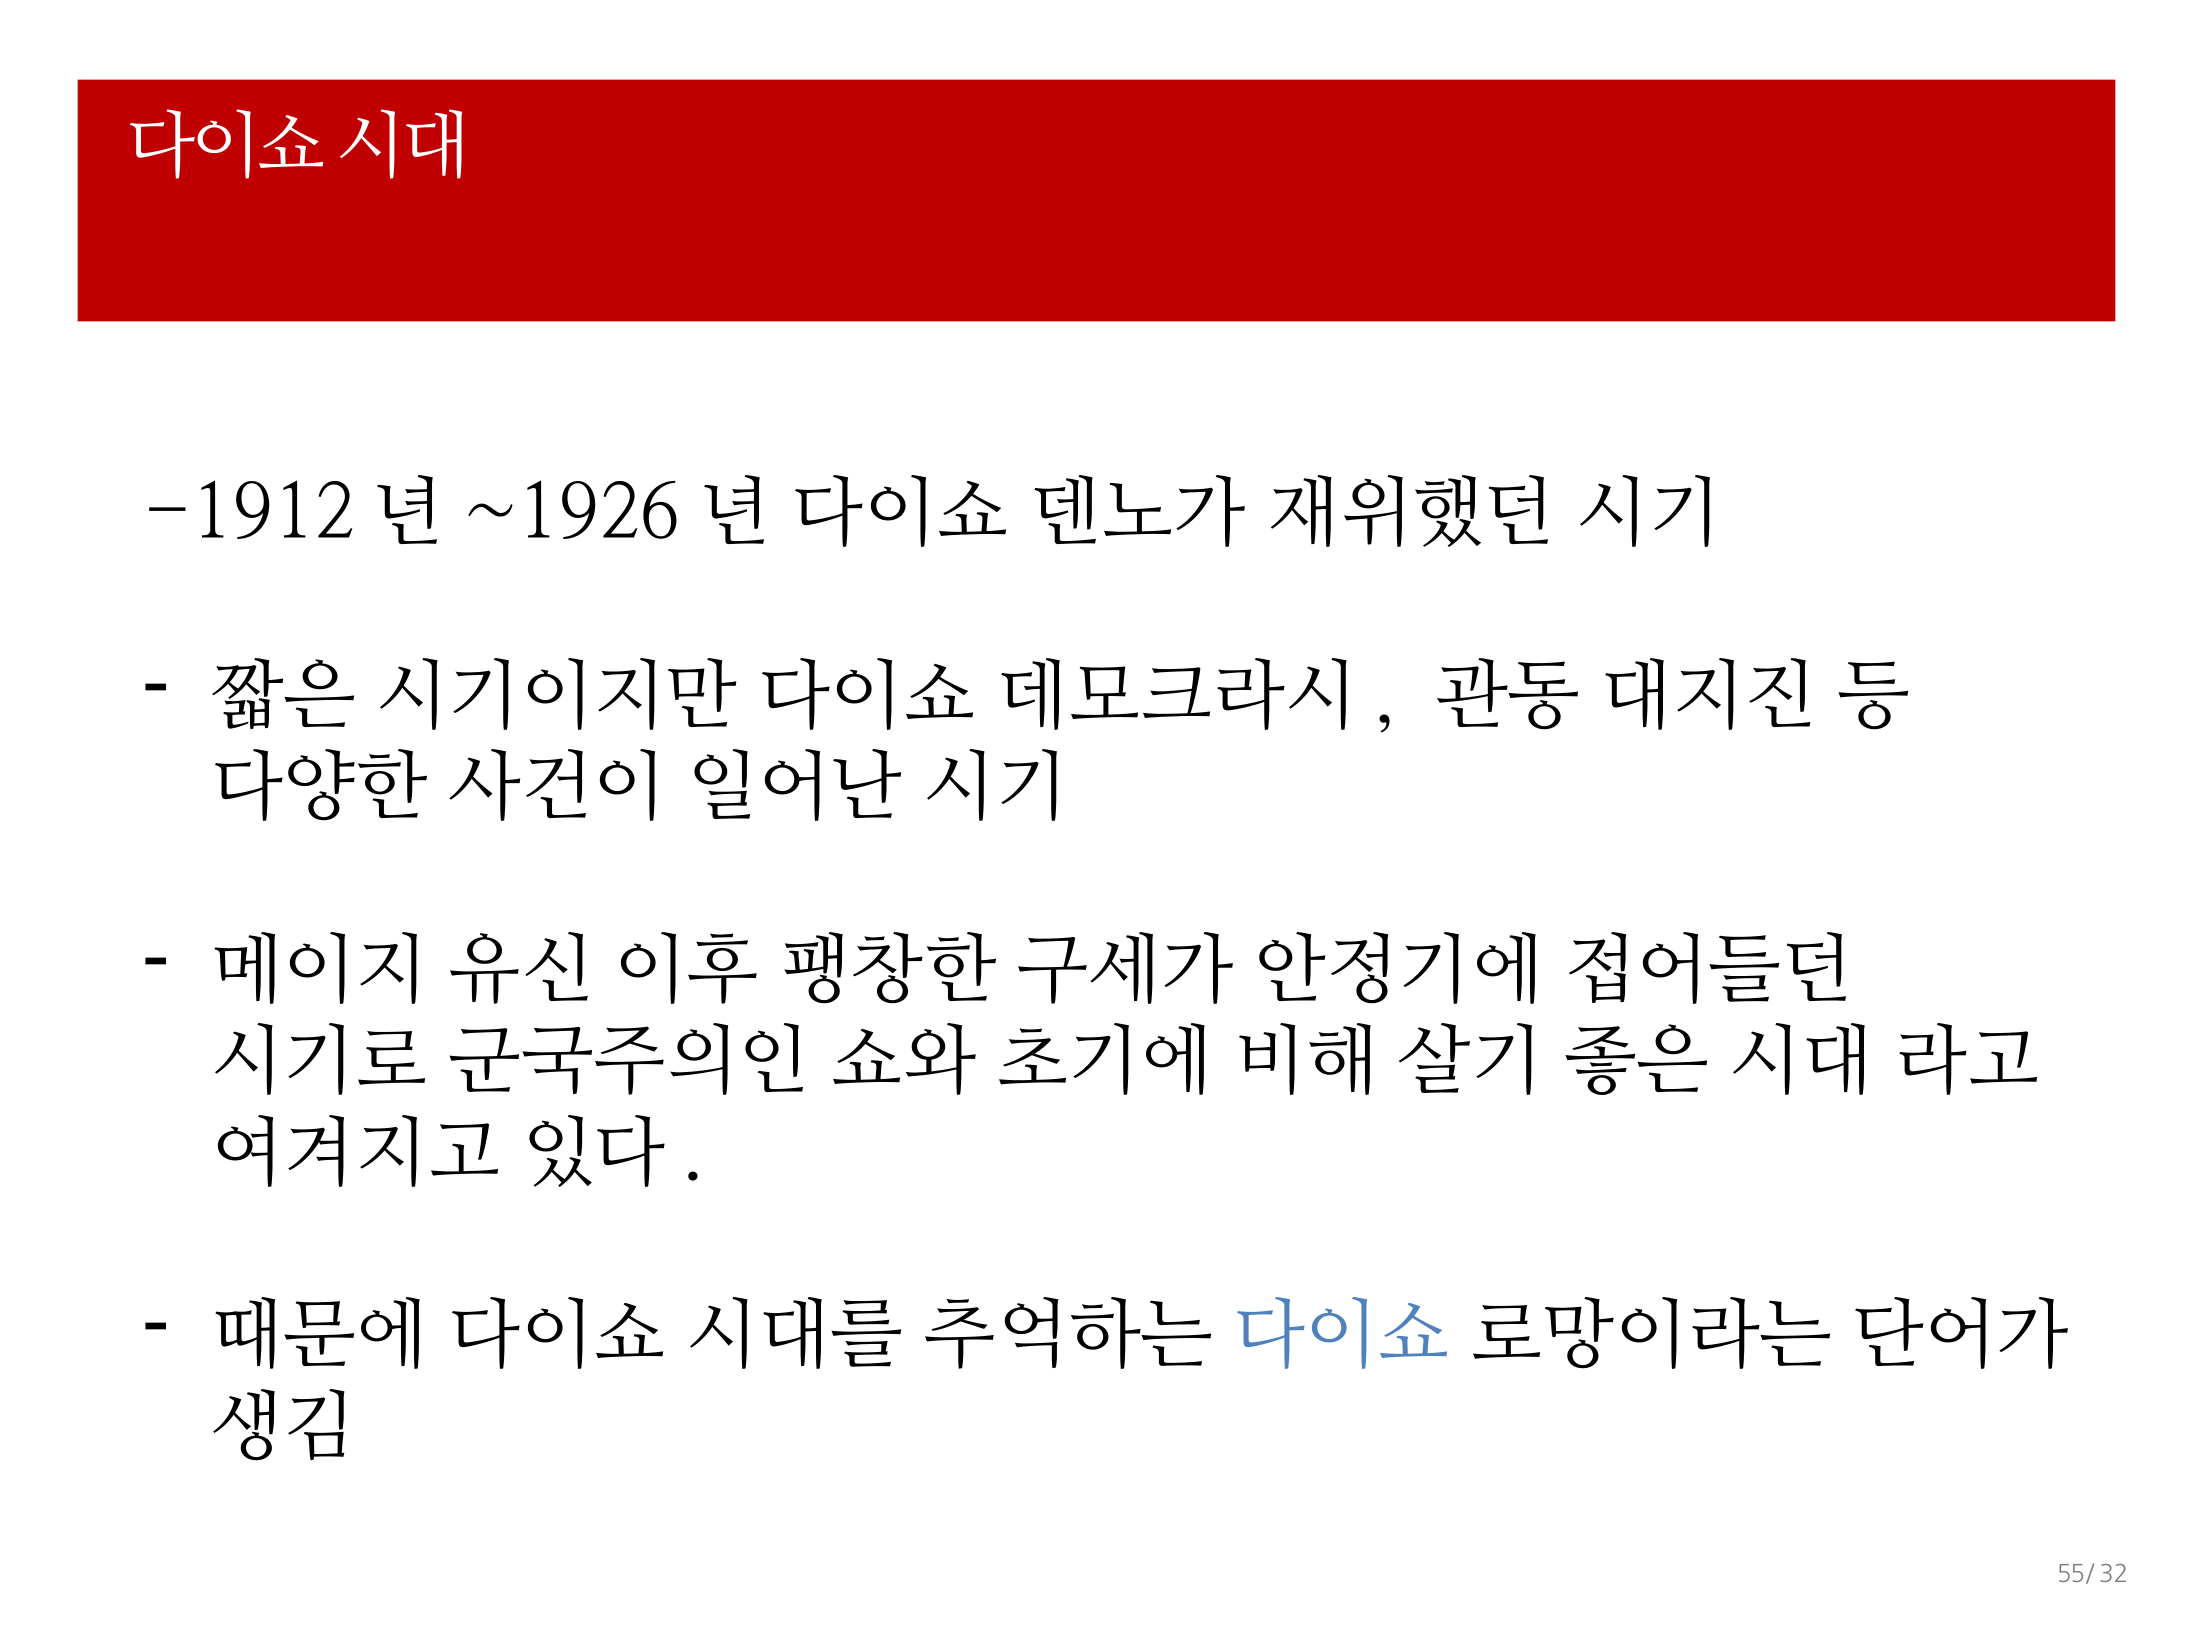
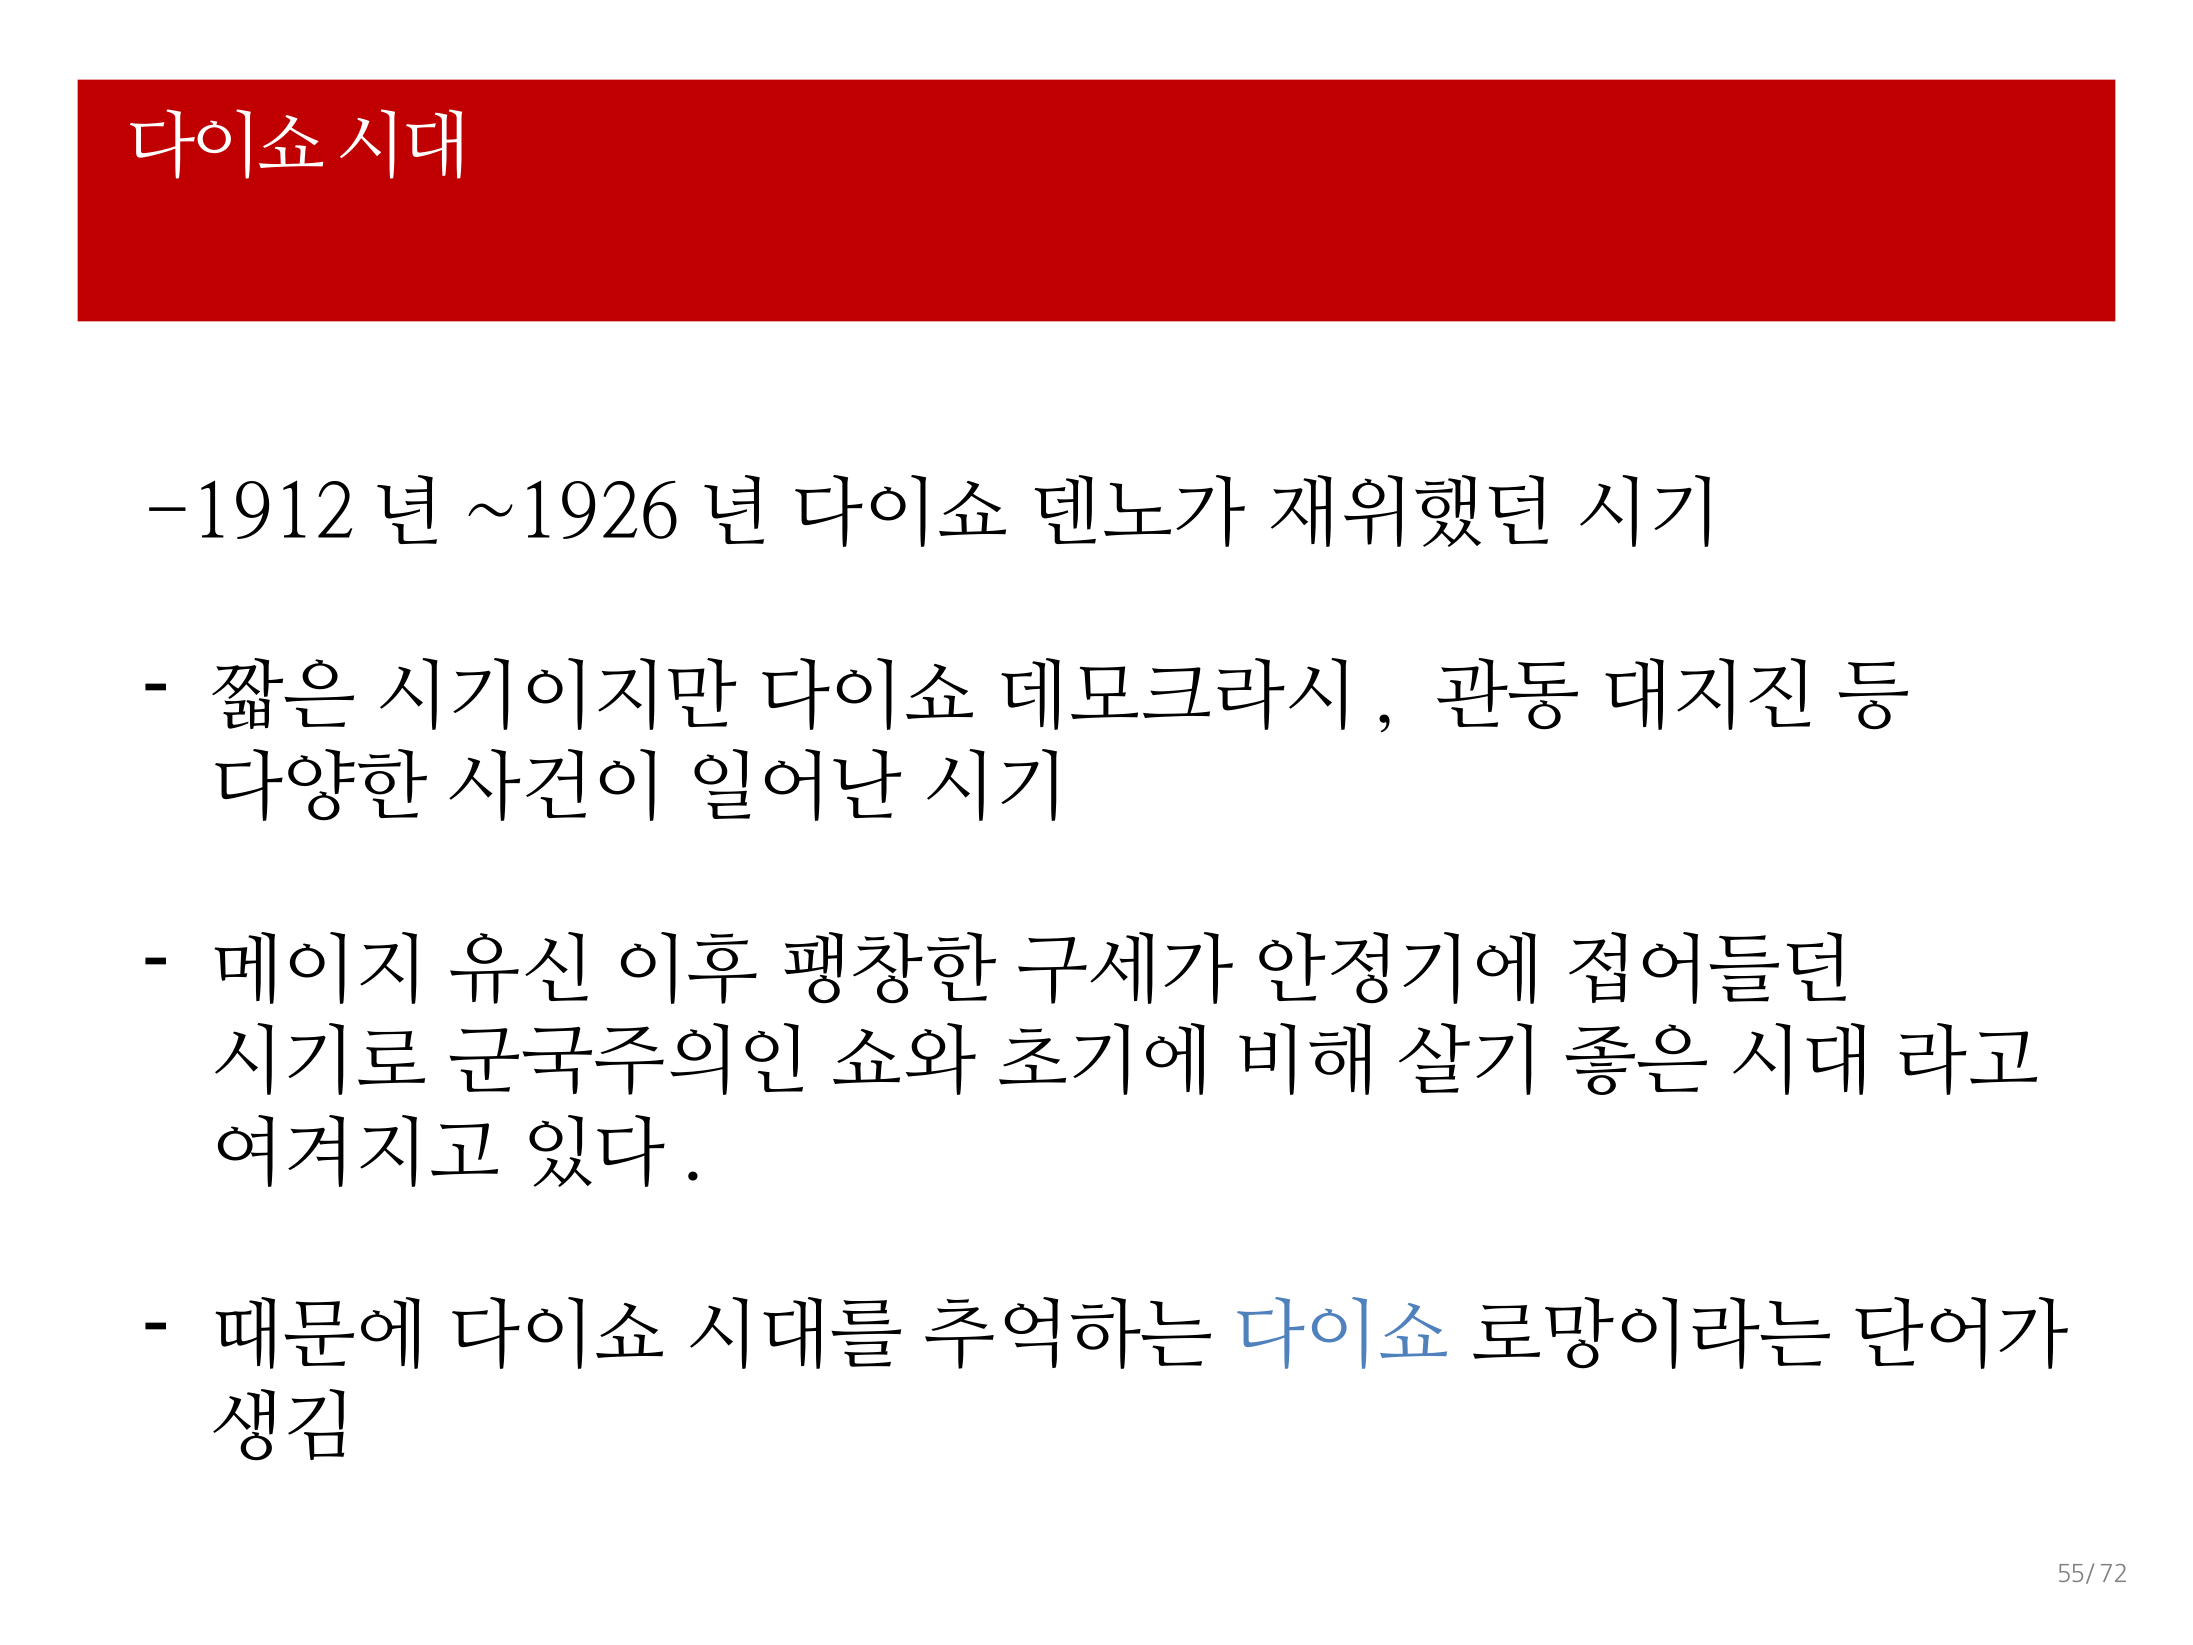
32: 32 -> 72 (2114, 1575)
